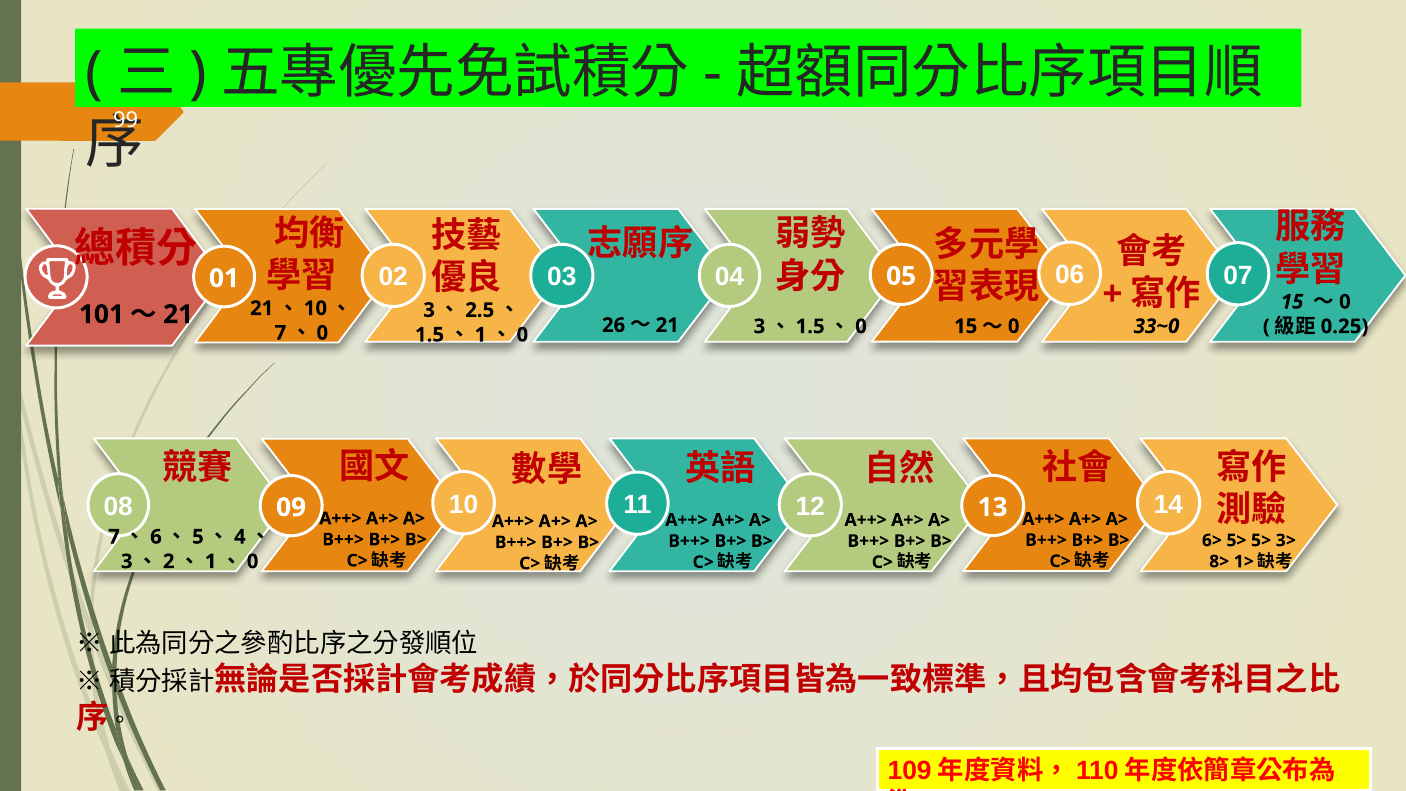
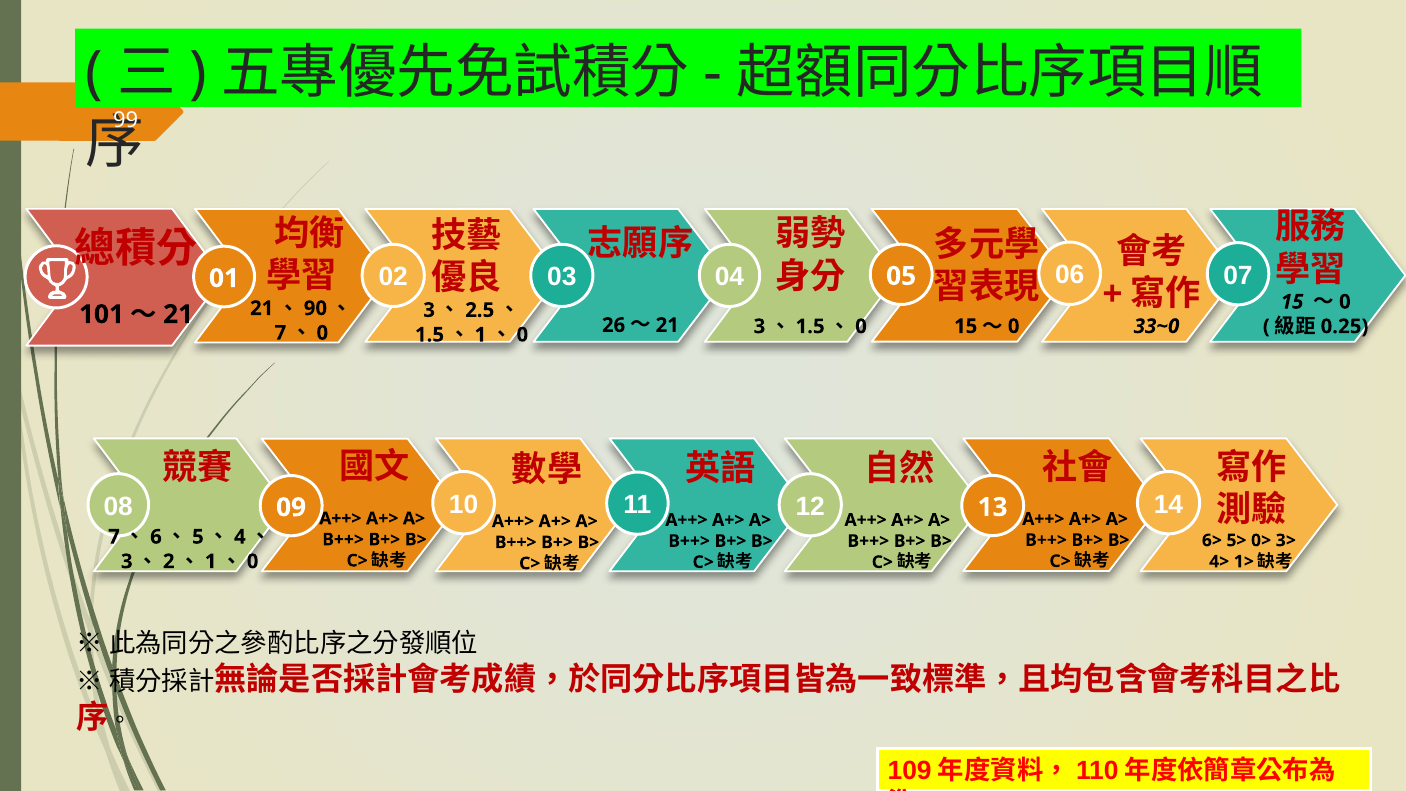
10: 10 -> 90 (315, 308)
5> 5>: 5> -> 0> (1261, 540)
8>: 8> -> 4> (1219, 561)
